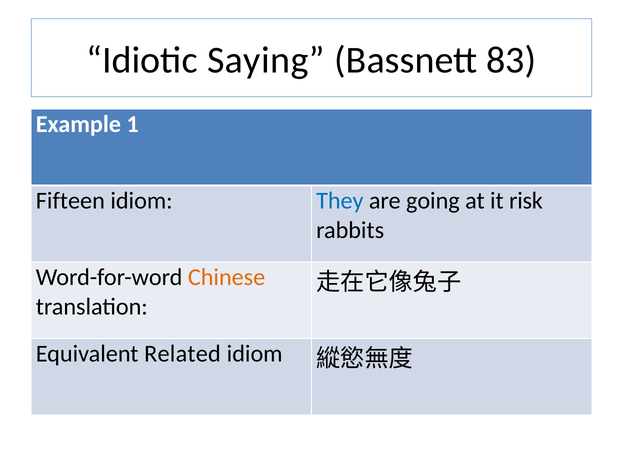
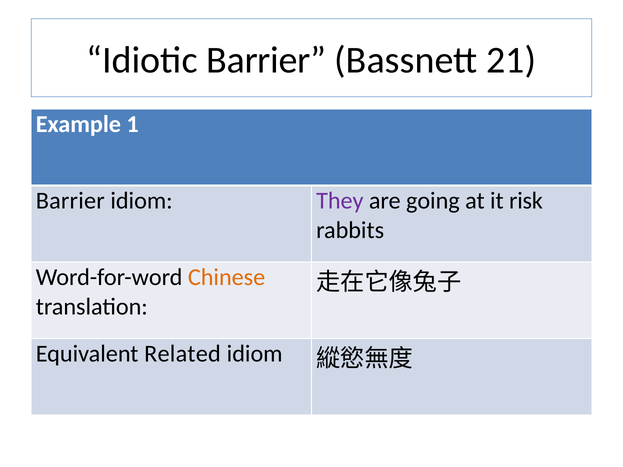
Idiotic Saying: Saying -> Barrier (266, 60)
83: 83 -> 21 (511, 60)
Fifteen: Fifteen -> Barrier (70, 201)
They colour: blue -> purple (340, 201)
